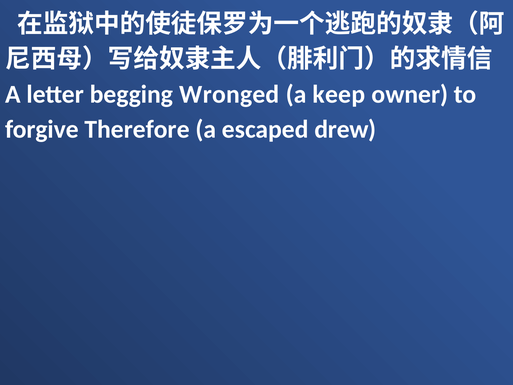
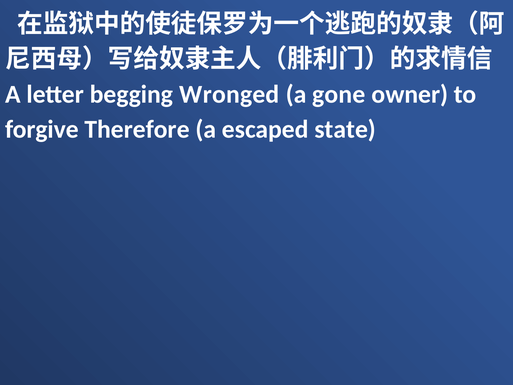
keep: keep -> gone (339, 94)
drew: drew -> state (345, 129)
